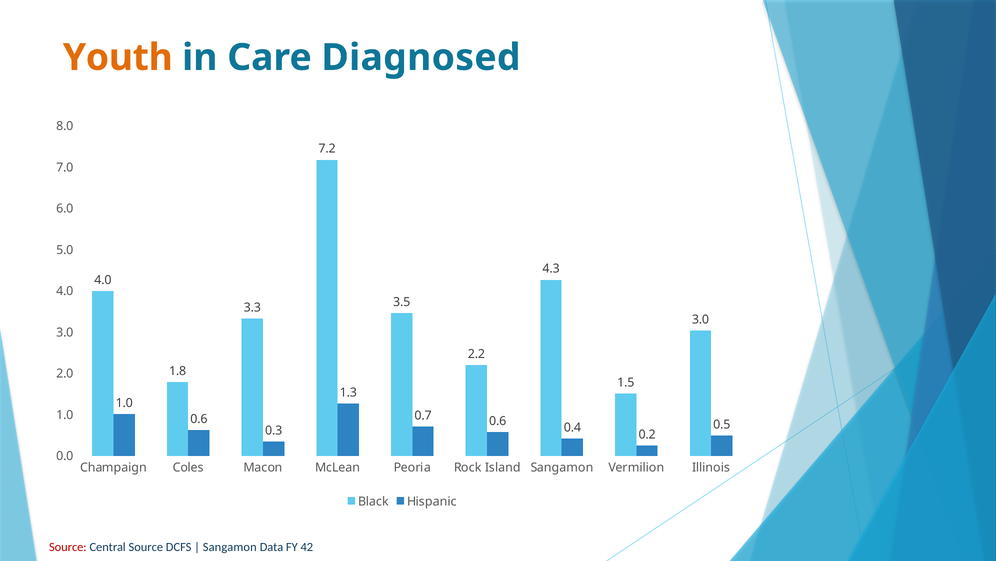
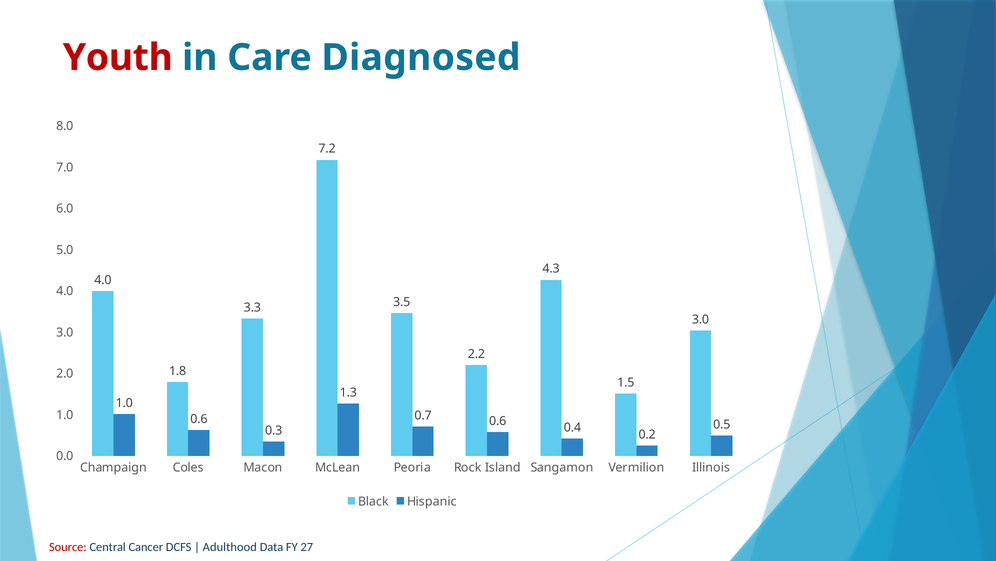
Youth colour: orange -> red (118, 57)
Central Source: Source -> Cancer (146, 546)
Sangamon: Sangamon -> Adulthood (230, 546)
42: 42 -> 27 (307, 546)
